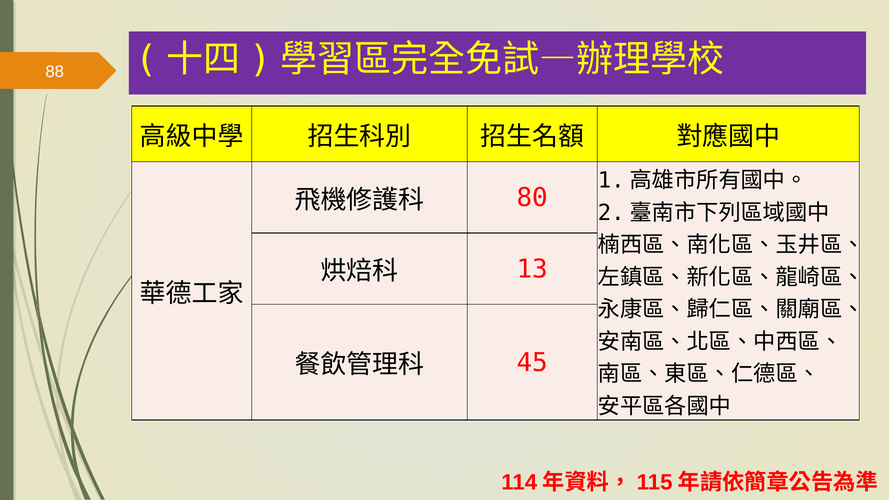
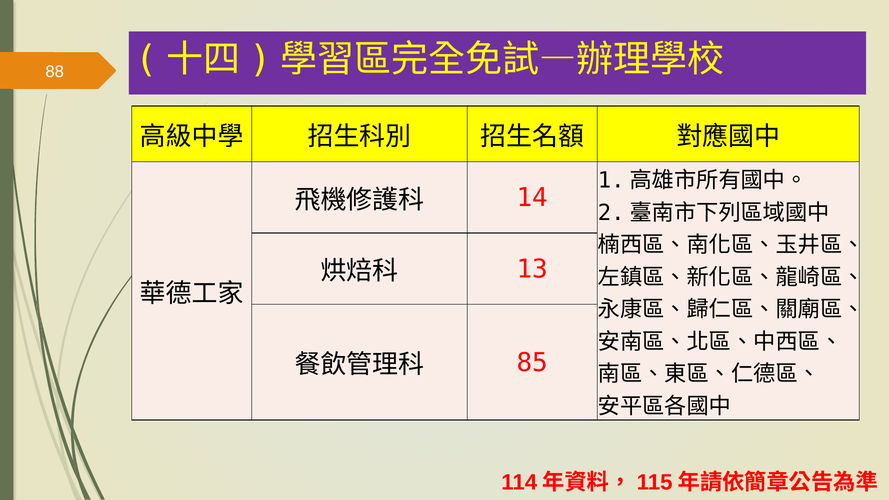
80: 80 -> 14 (532, 198)
45: 45 -> 85 (532, 363)
